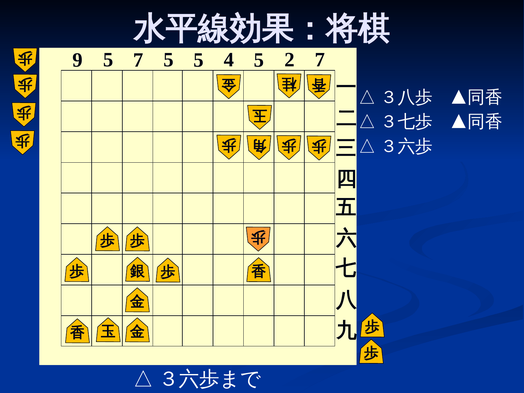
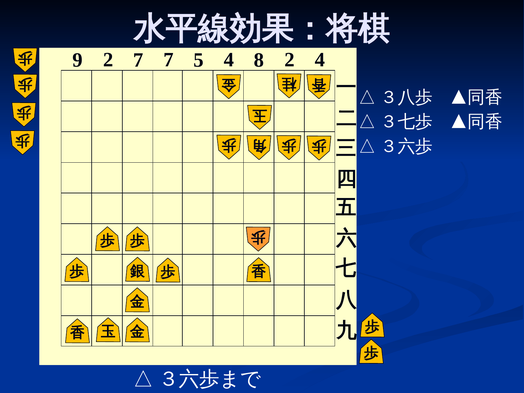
9 5: 5 -> 2 (108, 60)
7 5: 5 -> 7 (169, 60)
4 5: 5 -> 8 (259, 60)
2 7: 7 -> 4 (320, 60)
